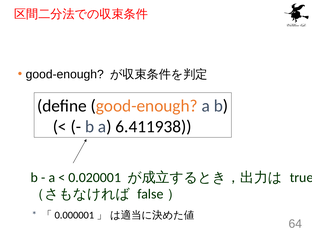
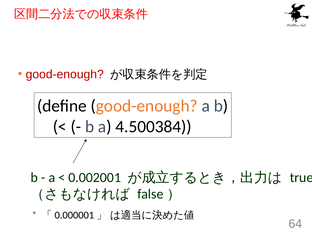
good-enough colour: black -> red (65, 74)
6.411938: 6.411938 -> 4.500384 (154, 127)
0.020001: 0.020001 -> 0.002001 (95, 177)
